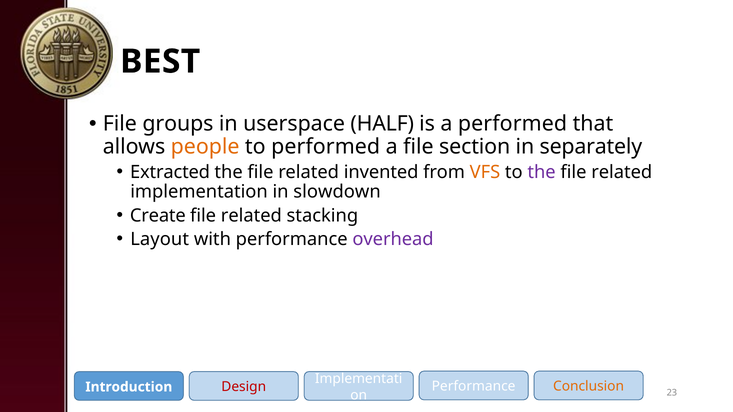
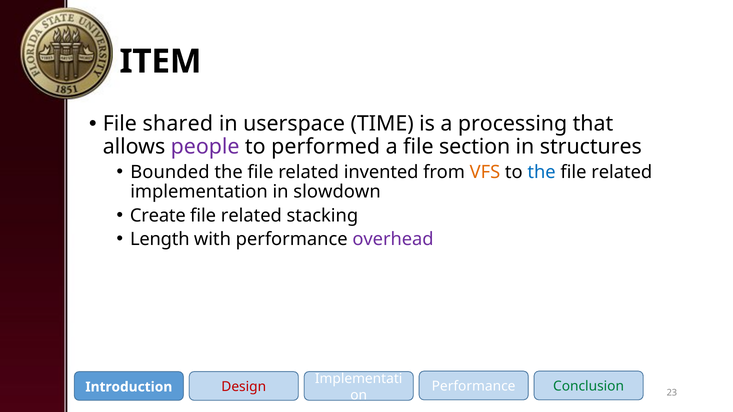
BEST: BEST -> ITEM (160, 62)
groups: groups -> shared (178, 124)
HALF: HALF -> TIME (382, 124)
a performed: performed -> processing (513, 124)
people colour: orange -> purple (205, 147)
separately: separately -> structures (591, 147)
Extracted: Extracted -> Bounded (170, 172)
the colour: purple -> blue (542, 172)
Layout: Layout -> Length (160, 239)
Conclusion colour: orange -> green (589, 387)
